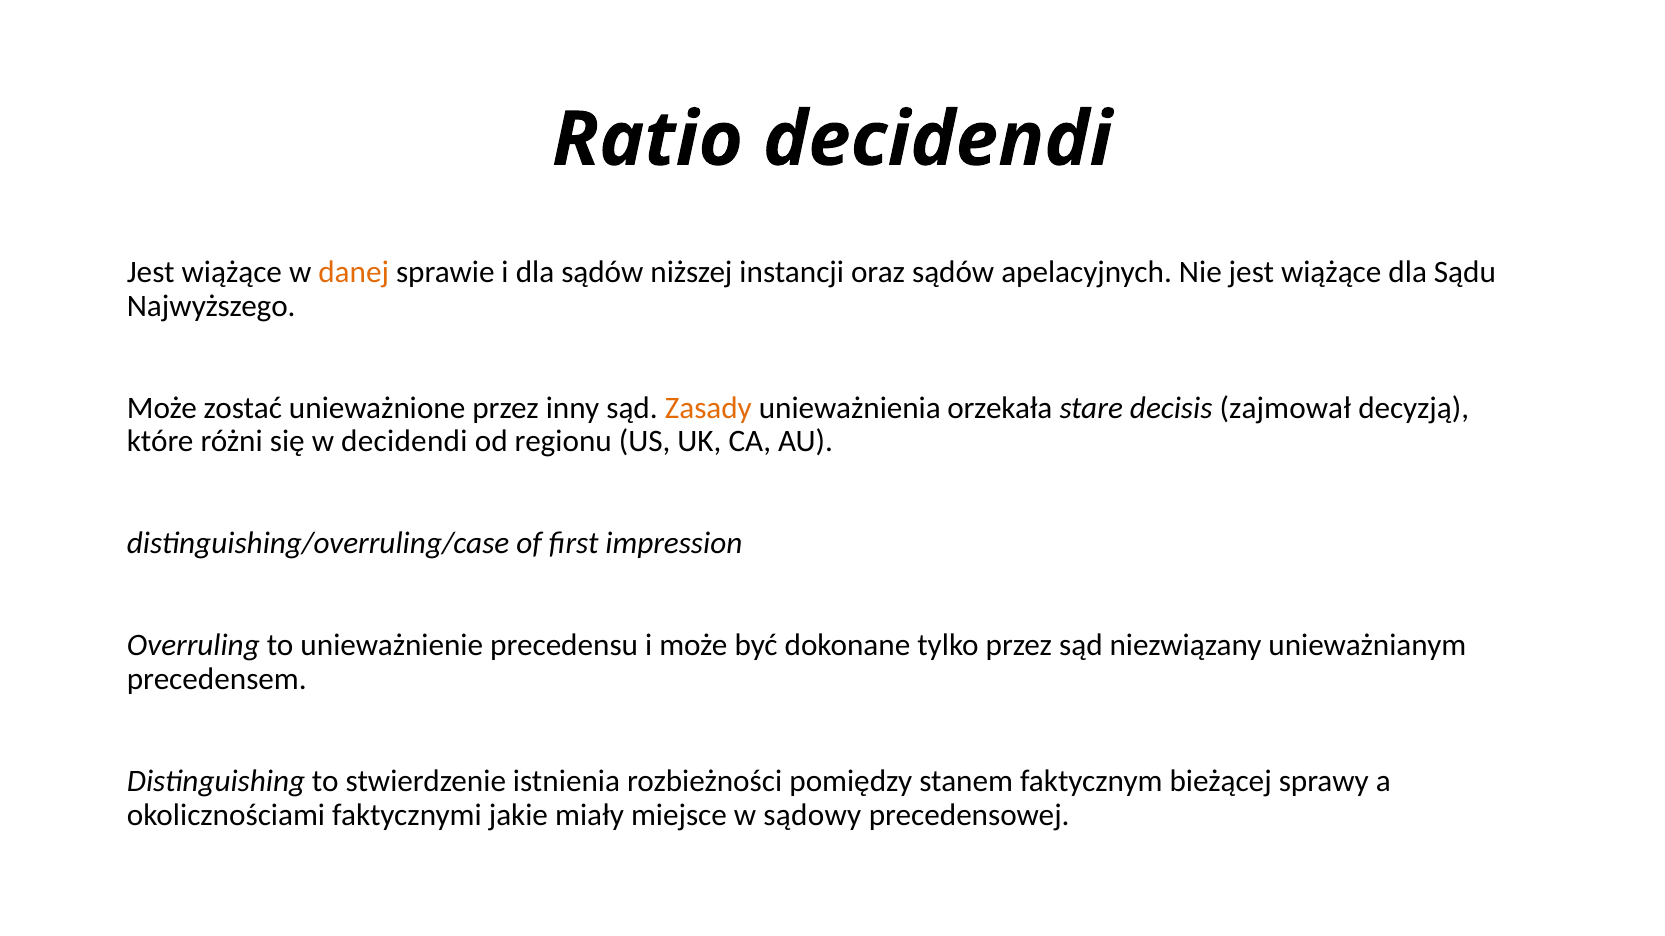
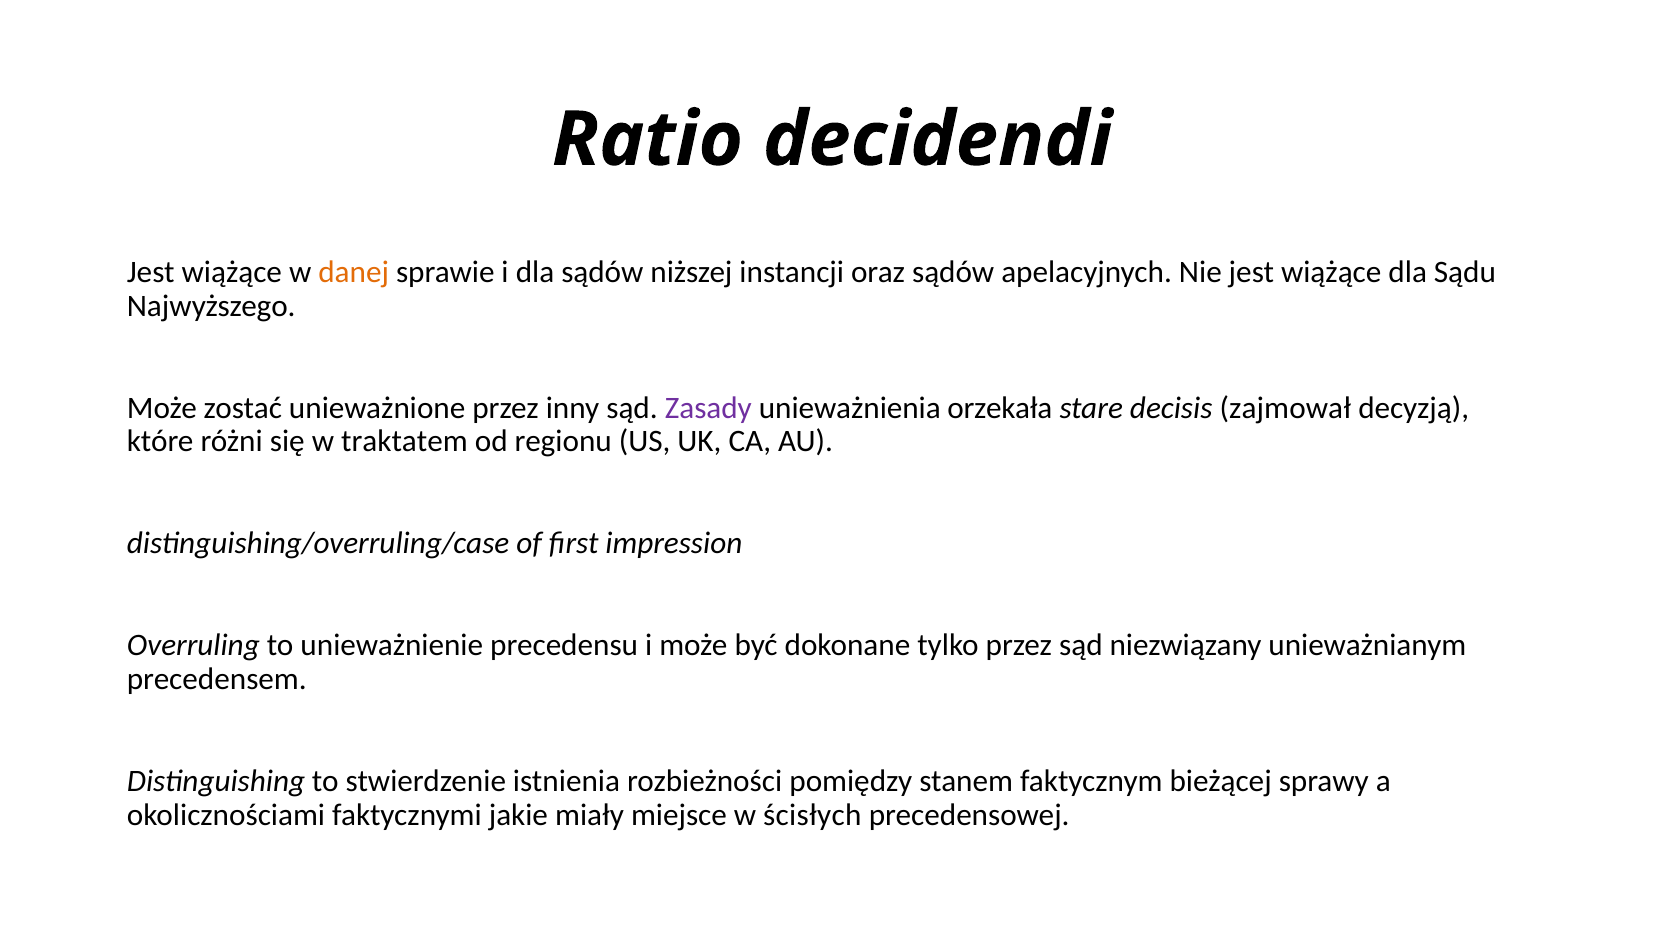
Zasady colour: orange -> purple (708, 408)
w decidendi: decidendi -> traktatem (404, 442)
sądowy: sądowy -> ścisłych (812, 816)
